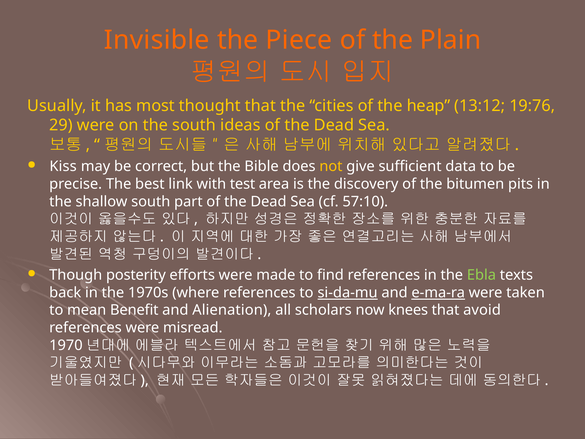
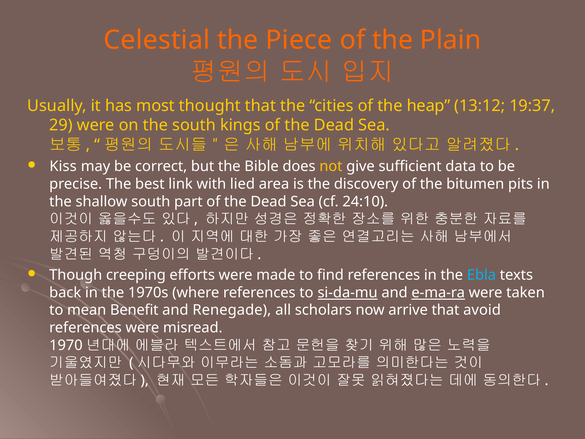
Invisible: Invisible -> Celestial (157, 40)
19:76: 19:76 -> 19:37 (532, 106)
ideas: ideas -> kings (240, 125)
test: test -> lied (242, 184)
57:10: 57:10 -> 24:10 (365, 201)
posterity: posterity -> creeping (136, 275)
Ebla colour: light green -> light blue (481, 275)
Alienation: Alienation -> Renegade (232, 310)
knees: knees -> arrive (408, 310)
